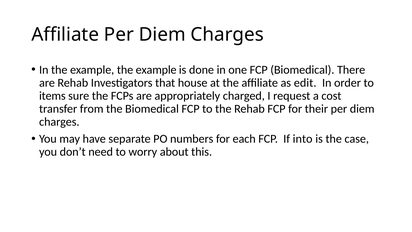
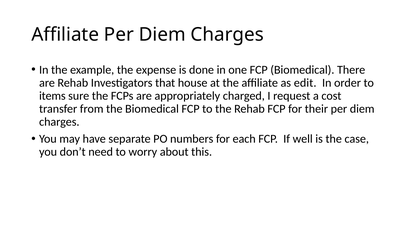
example the example: example -> expense (156, 70)
into: into -> well (303, 139)
